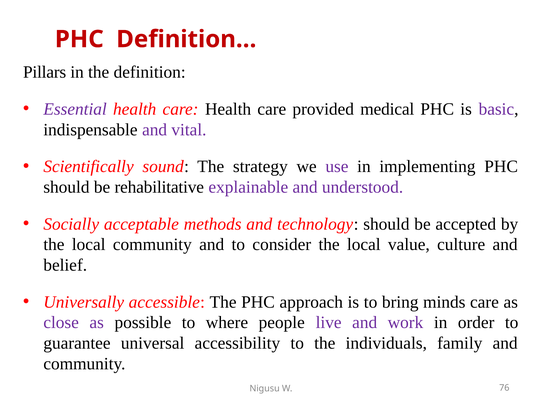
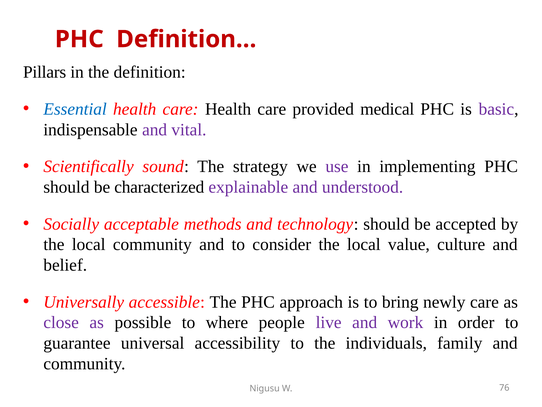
Essential colour: purple -> blue (75, 109)
rehabilitative: rehabilitative -> characterized (159, 187)
minds: minds -> newly (444, 302)
